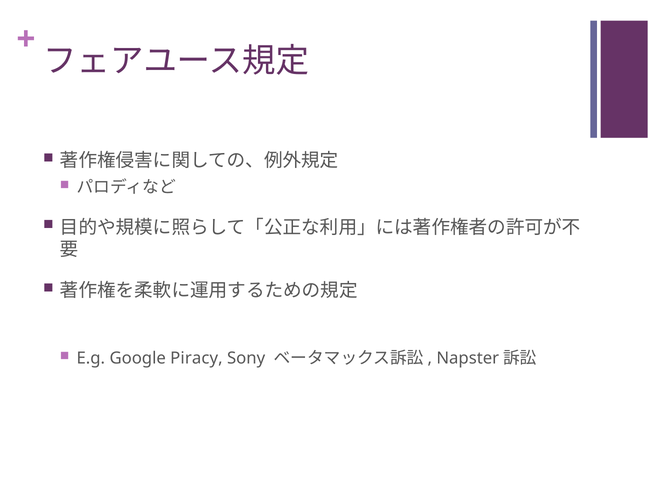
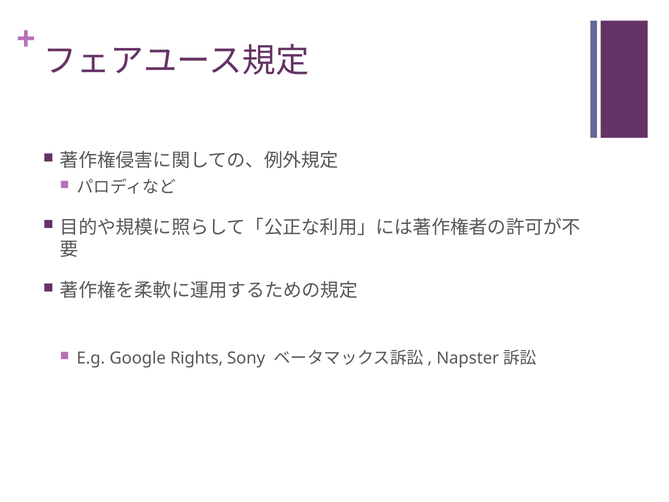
Piracy: Piracy -> Rights (197, 358)
